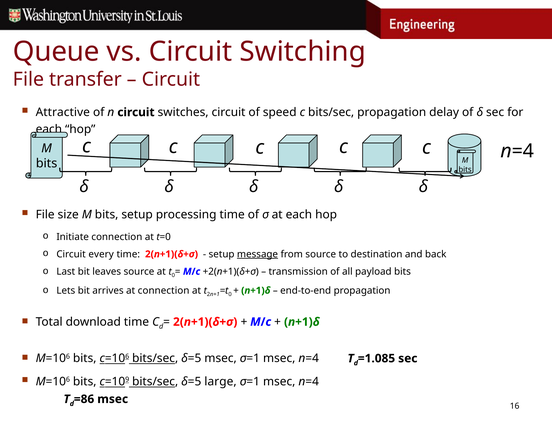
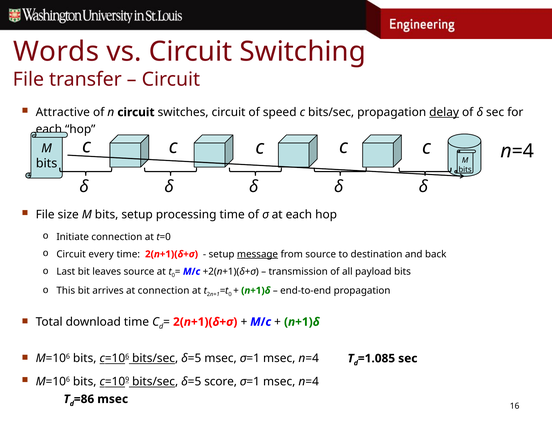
Queue: Queue -> Words (56, 52)
delay underline: none -> present (444, 112)
Lets: Lets -> This (66, 291)
large: large -> score (221, 382)
